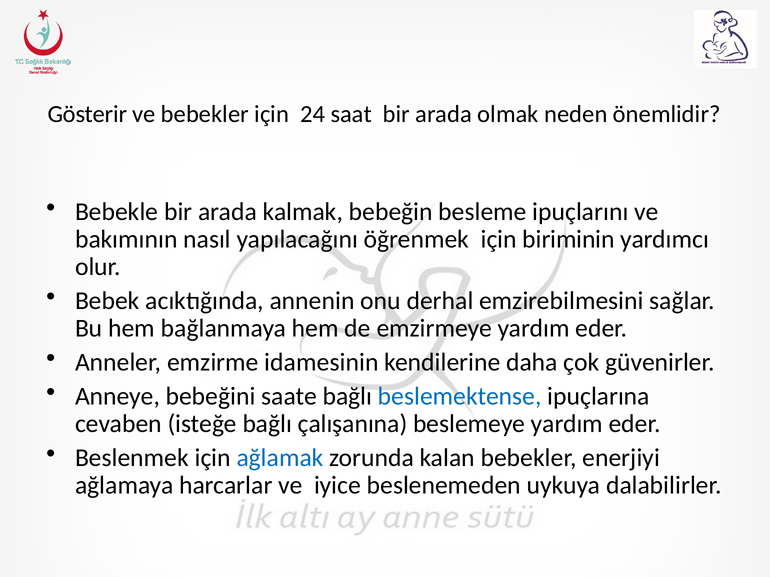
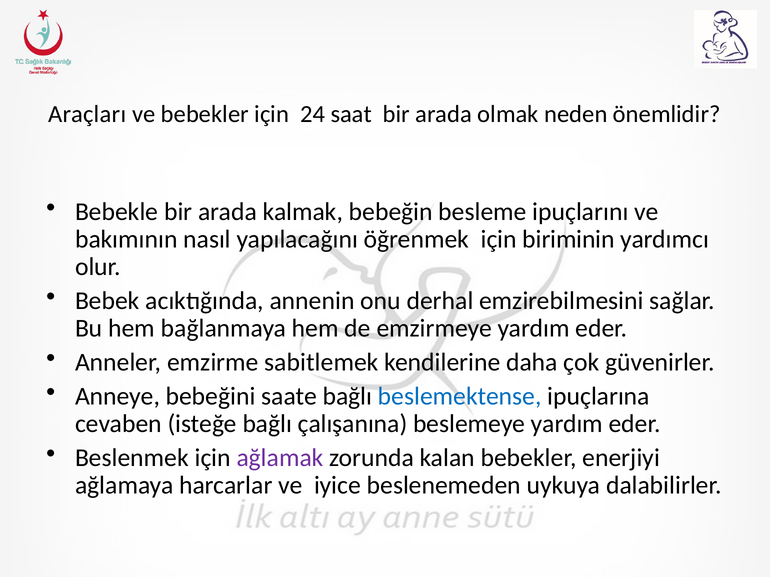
Gösterir: Gösterir -> Araçları (87, 114)
idamesinin: idamesinin -> sabitlemek (321, 363)
ağlamak colour: blue -> purple (280, 458)
